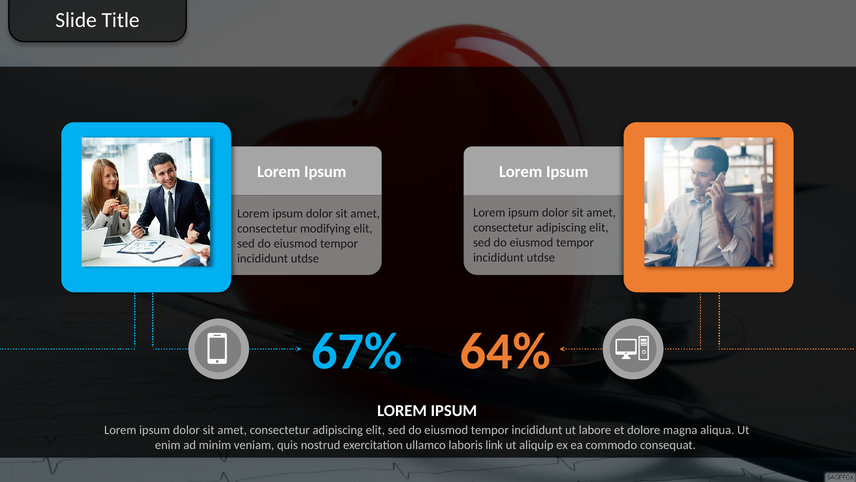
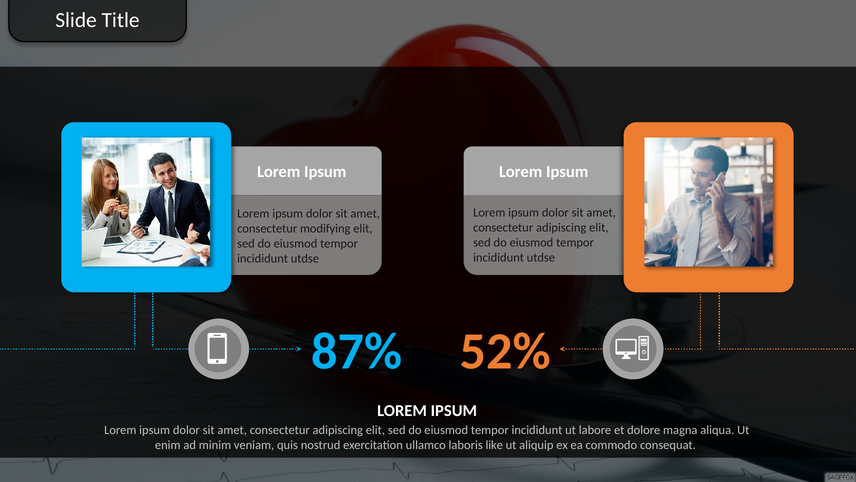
67%: 67% -> 87% (357, 351)
64%: 64% -> 52% (505, 351)
link: link -> like (494, 445)
